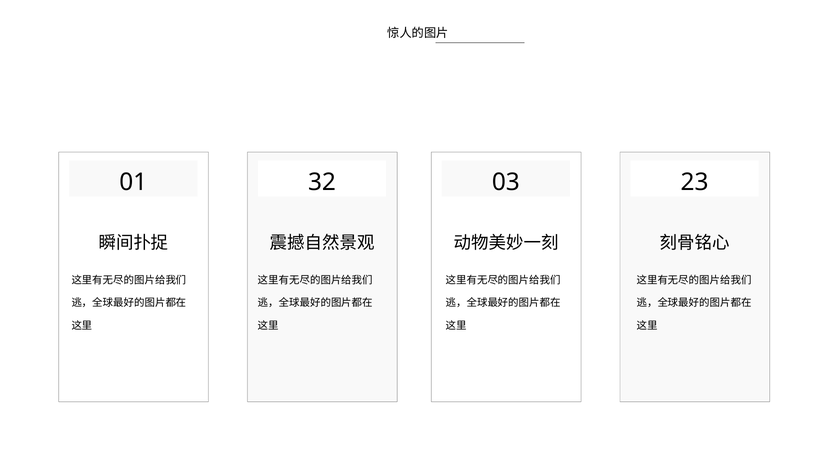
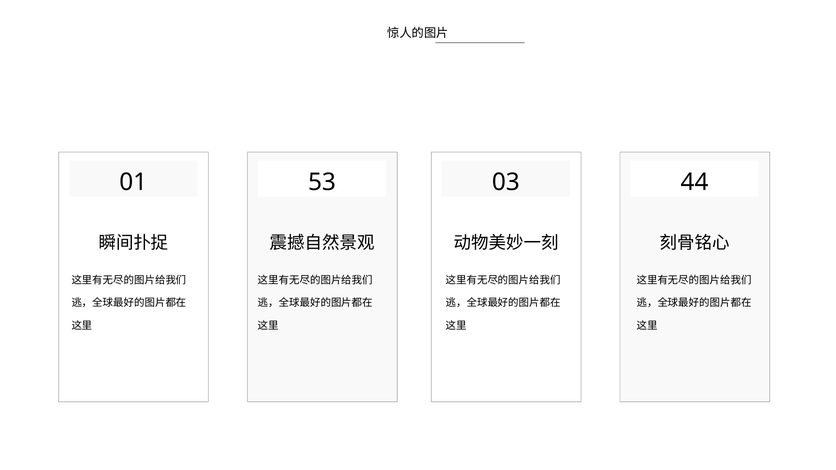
32: 32 -> 53 (322, 182)
23: 23 -> 44 (695, 182)
